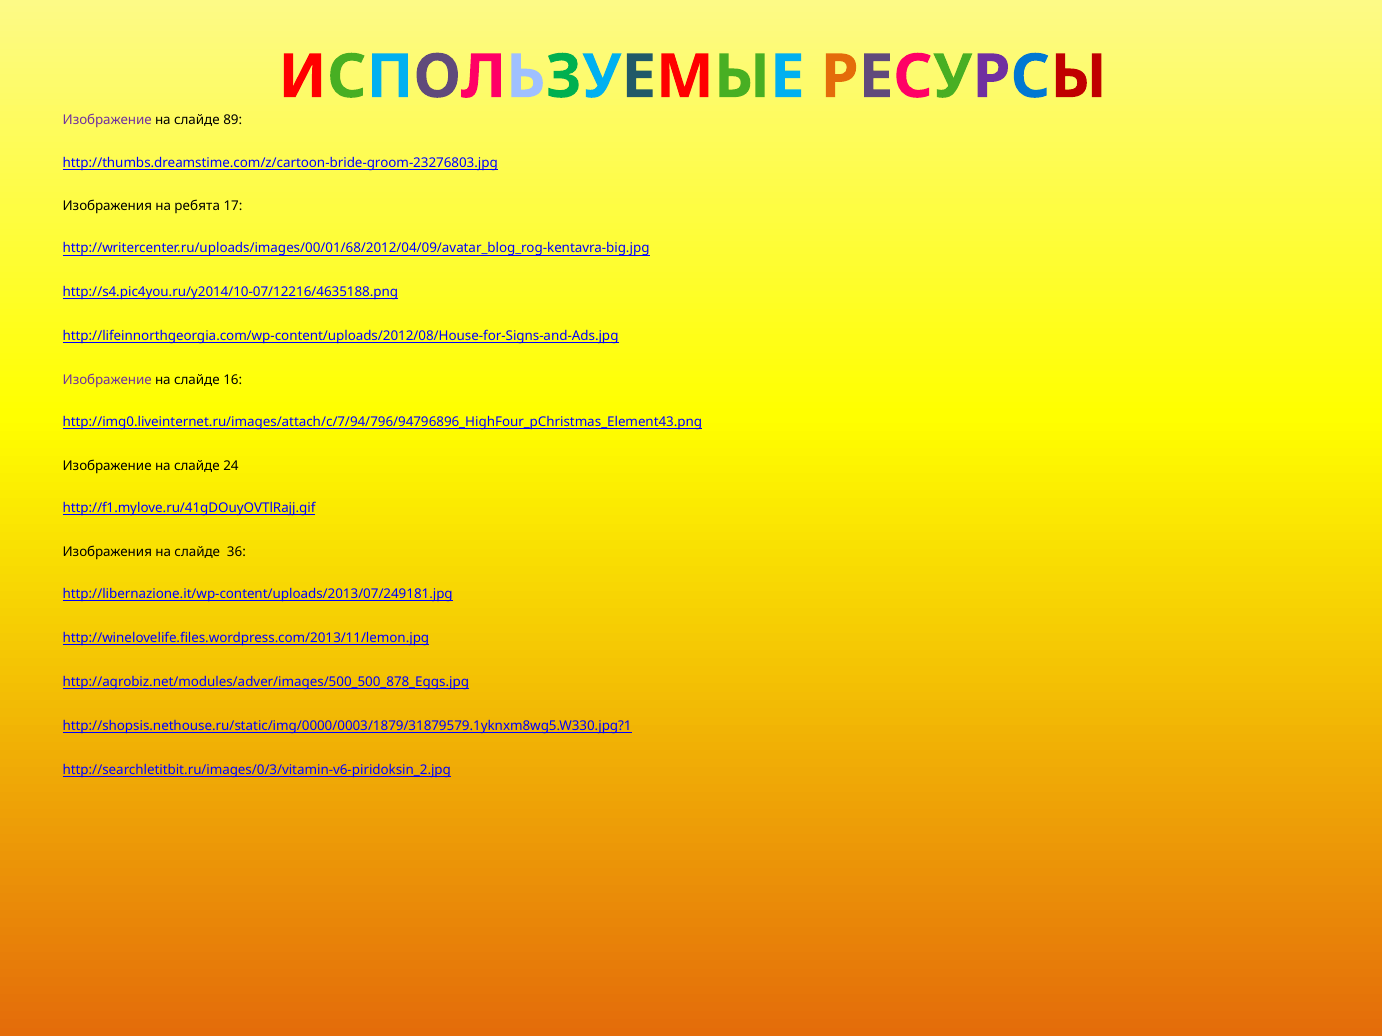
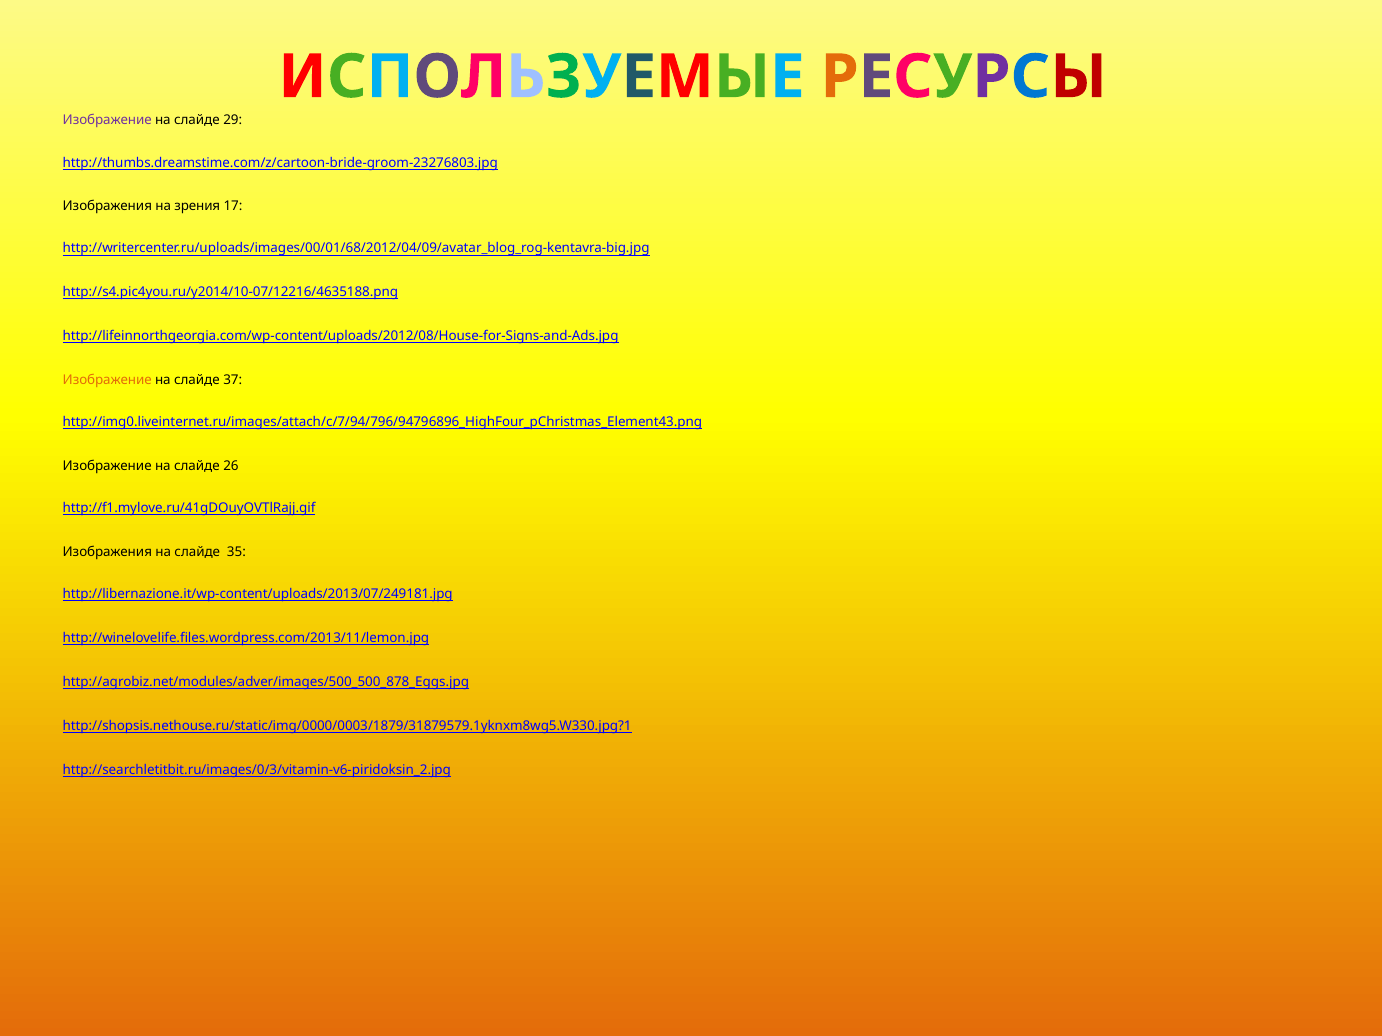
89: 89 -> 29 (233, 121)
ребята: ребята -> зрения (197, 207)
Изображение colour: purple -> orange (107, 381)
16: 16 -> 37 (233, 381)
24: 24 -> 26 (231, 467)
36: 36 -> 35 (236, 553)
